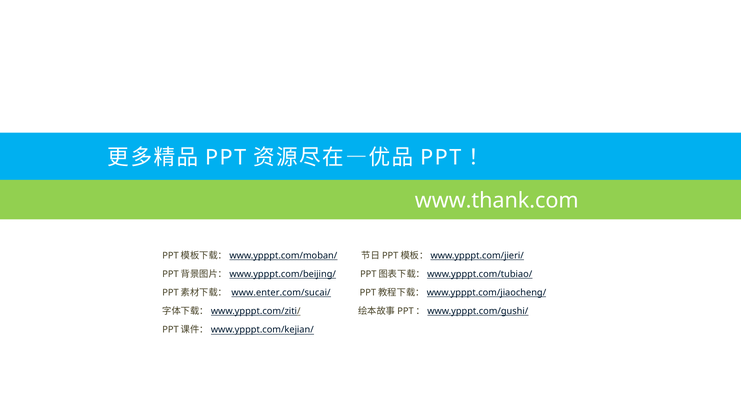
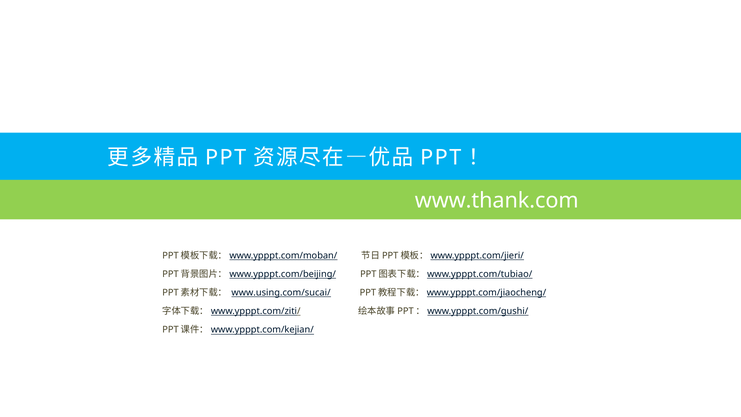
www.enter.com/sucai/: www.enter.com/sucai/ -> www.using.com/sucai/ (281, 293)
